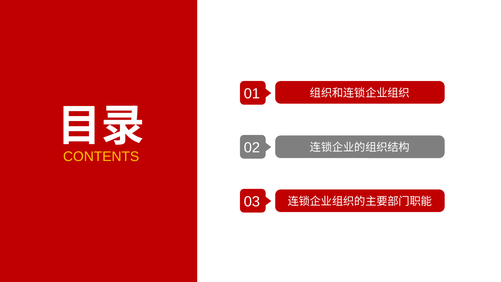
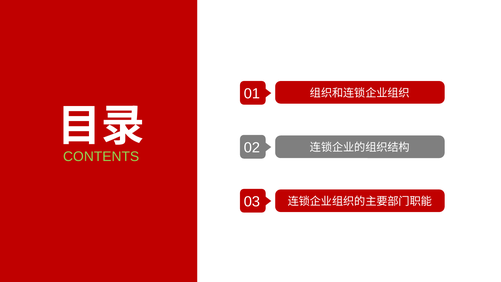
CONTENTS colour: yellow -> light green (101, 157)
